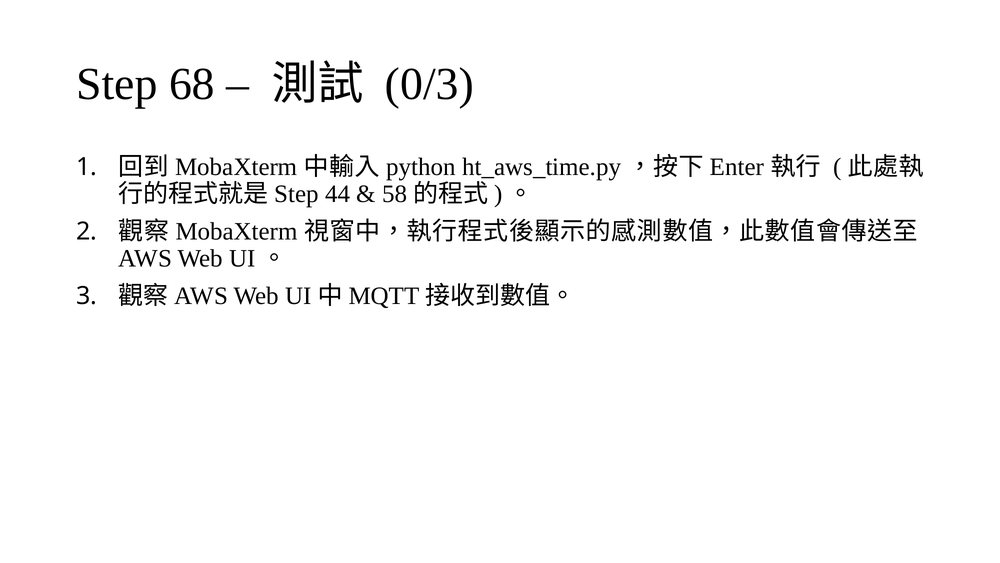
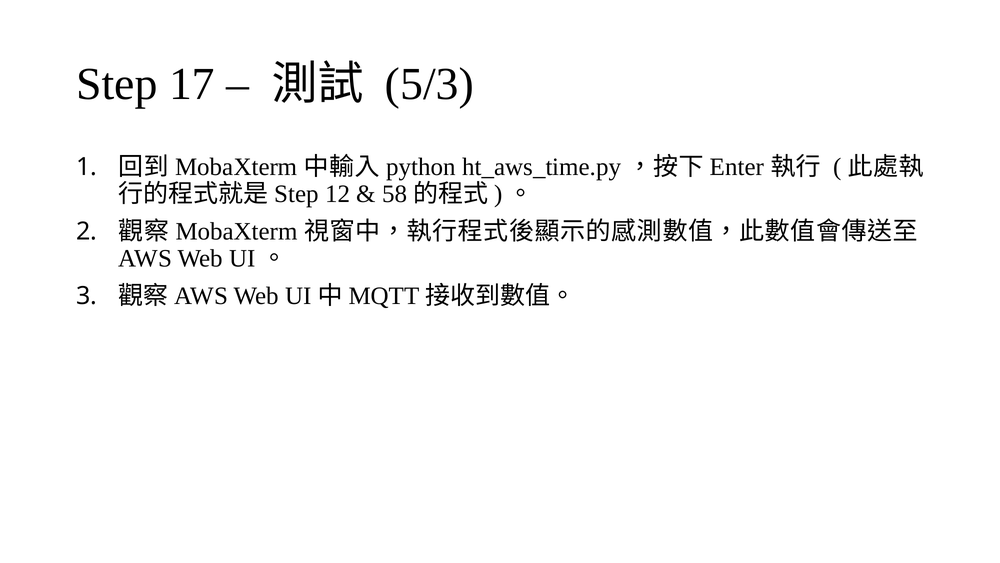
68: 68 -> 17 (192, 84)
0/3: 0/3 -> 5/3 (429, 84)
44: 44 -> 12 (338, 194)
